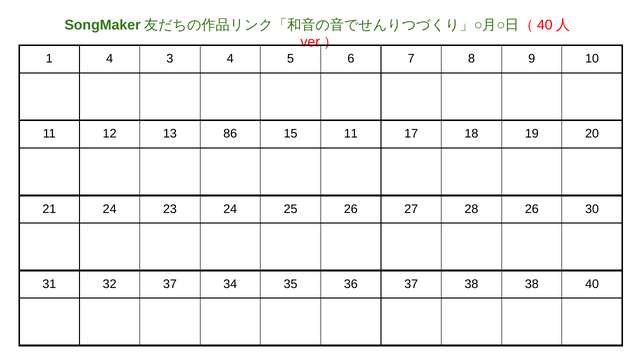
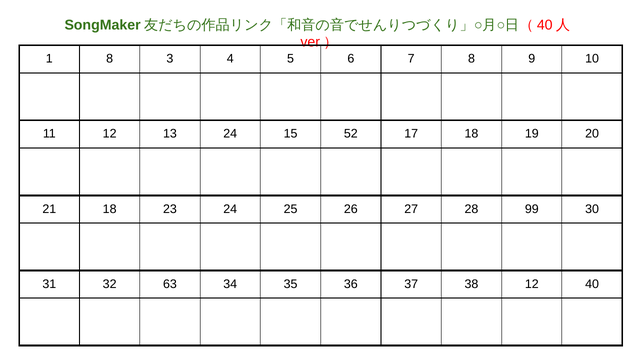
1 4: 4 -> 8 (110, 59)
13 86: 86 -> 24 (230, 134)
15 11: 11 -> 52 (351, 134)
21 24: 24 -> 18 (110, 209)
28 26: 26 -> 99 (532, 209)
32 37: 37 -> 63 (170, 284)
38 38: 38 -> 12 (532, 284)
